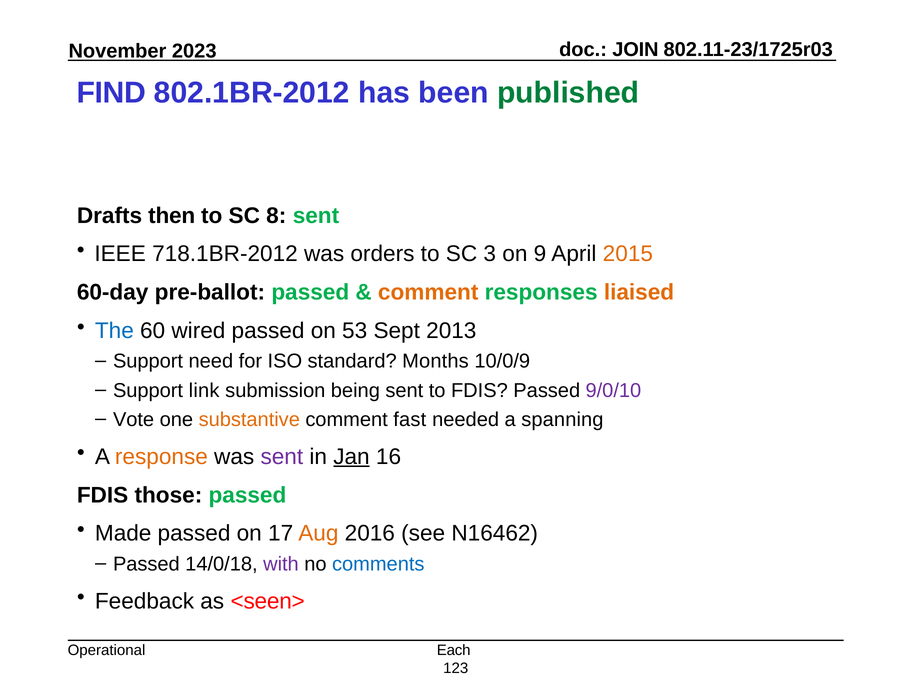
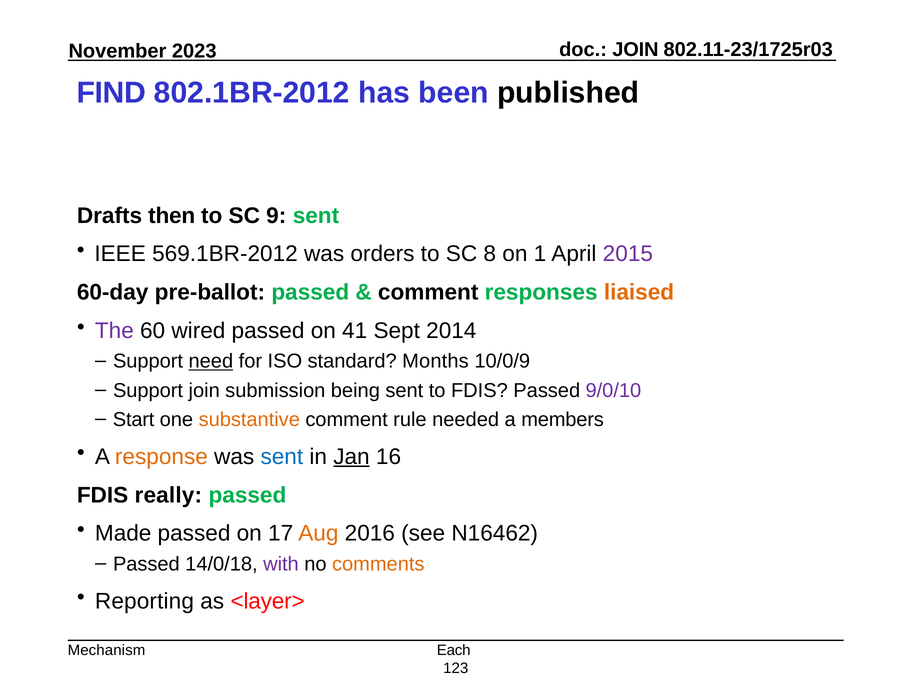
published colour: green -> black (568, 93)
8: 8 -> 9 (276, 216)
718.1BR-2012: 718.1BR-2012 -> 569.1BR-2012 (225, 254)
3: 3 -> 8 (490, 254)
9: 9 -> 1 (540, 254)
2015 colour: orange -> purple (628, 254)
comment colour: orange -> black (428, 292)
The colour: blue -> purple (114, 331)
53: 53 -> 41 (355, 331)
2013: 2013 -> 2014 (451, 331)
need underline: none -> present (211, 361)
Support link: link -> join (204, 390)
Vote: Vote -> Start (134, 420)
fast: fast -> rule (410, 420)
spanning: spanning -> members (563, 420)
sent colour: purple -> blue (282, 457)
those: those -> really (168, 495)
comments colour: blue -> orange (378, 564)
Feedback: Feedback -> Reporting (144, 601)
<seen>: <seen> -> <layer> (268, 601)
Operational: Operational -> Mechanism (106, 650)
